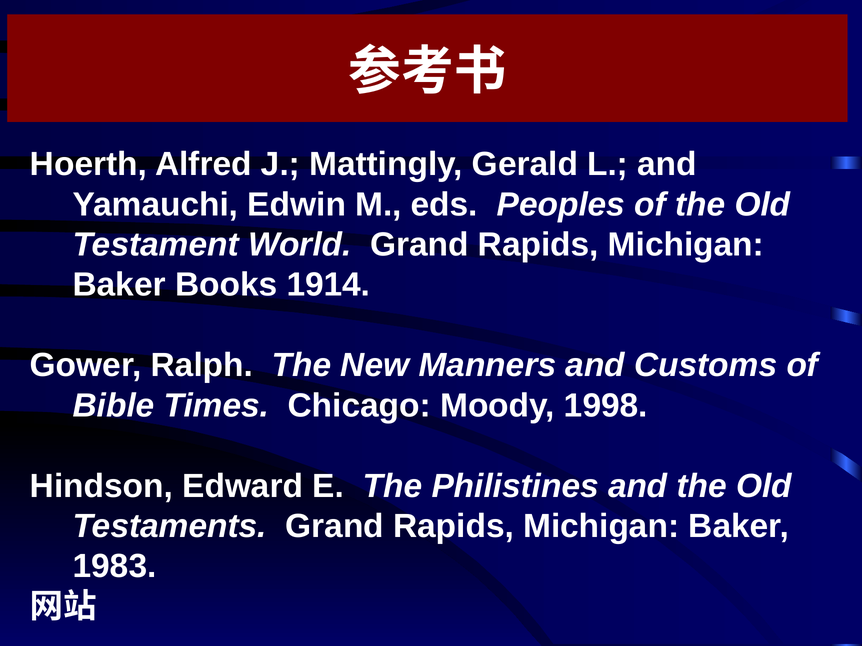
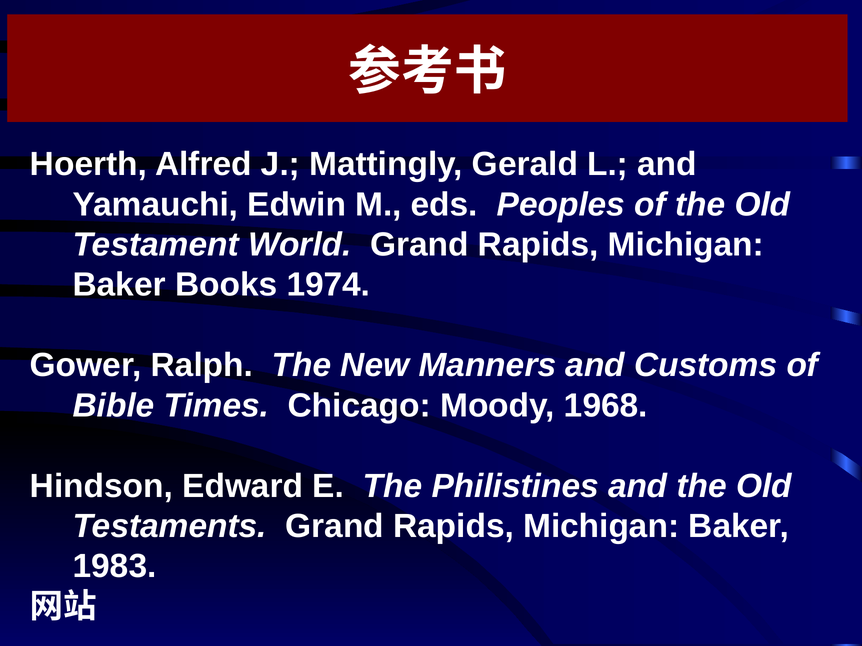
1914: 1914 -> 1974 (328, 285)
1998: 1998 -> 1968 (606, 406)
